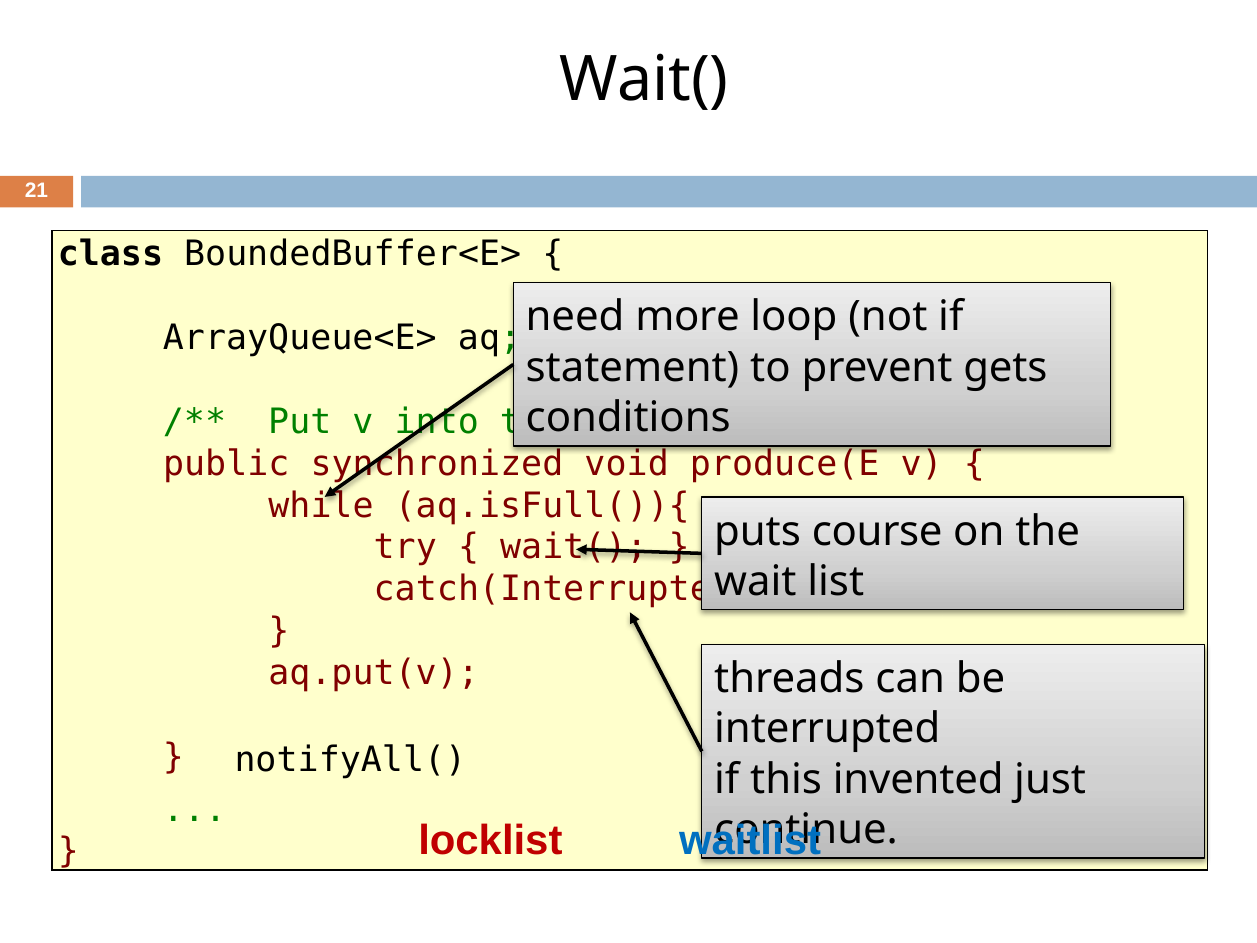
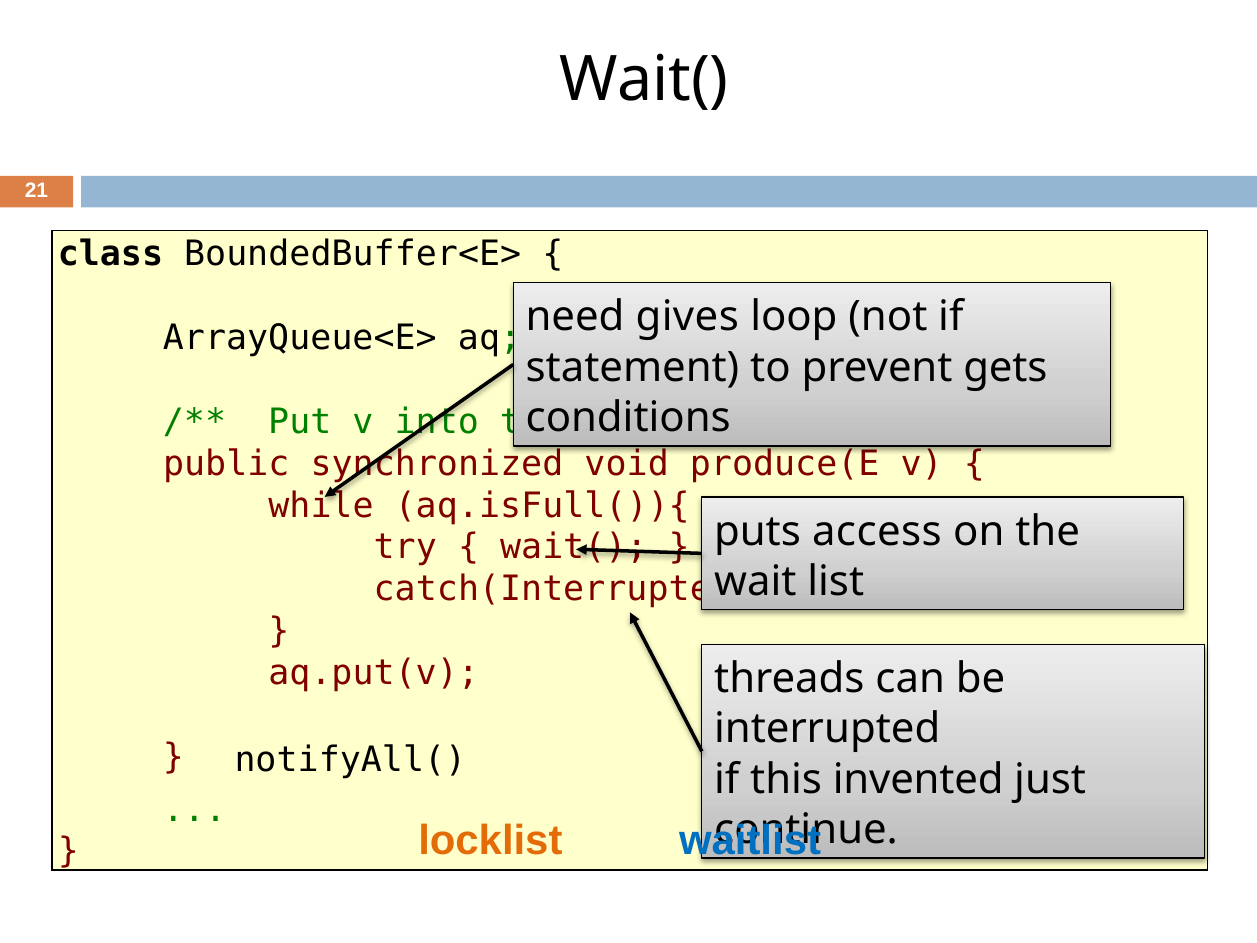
more: more -> gives (687, 317)
course: course -> access (877, 531)
locklist colour: red -> orange (490, 840)
